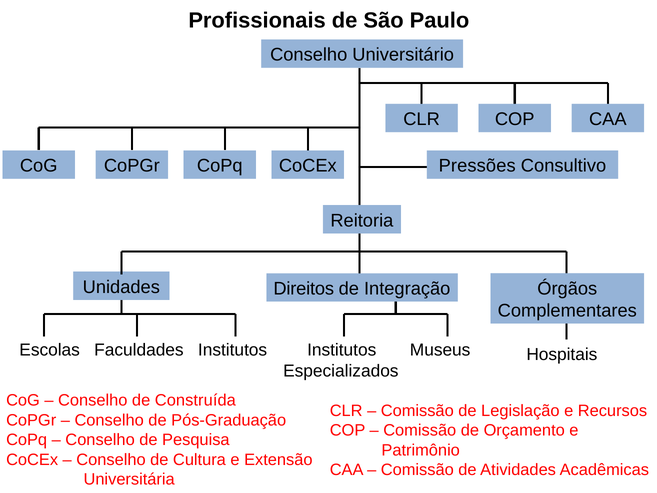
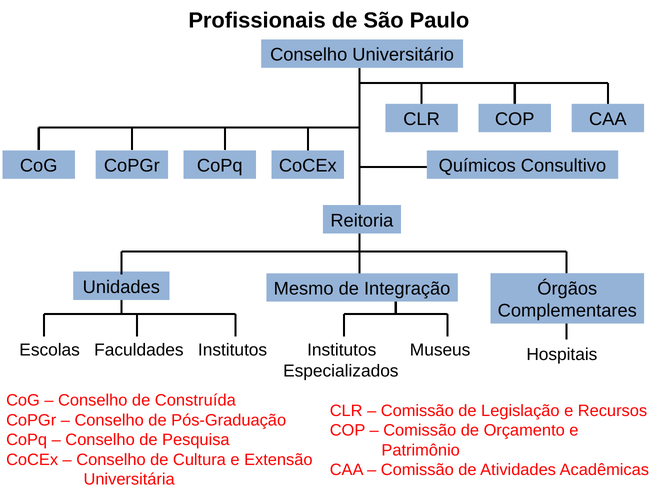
Pressões: Pressões -> Químicos (477, 166)
Direitos: Direitos -> Mesmo (304, 289)
